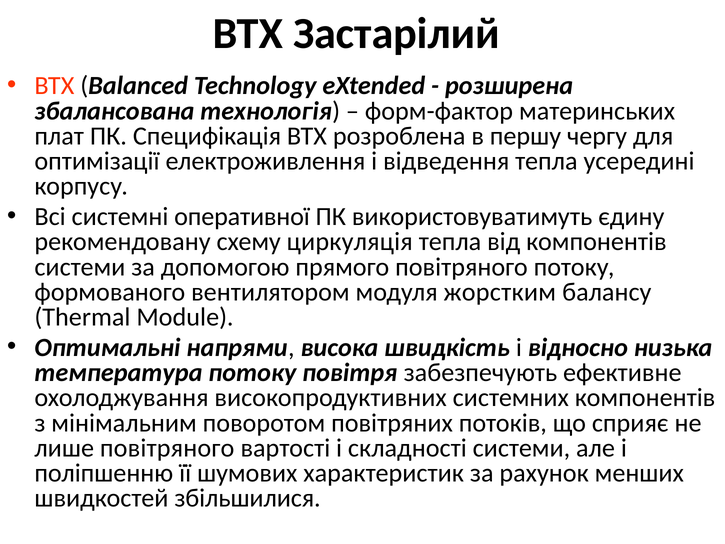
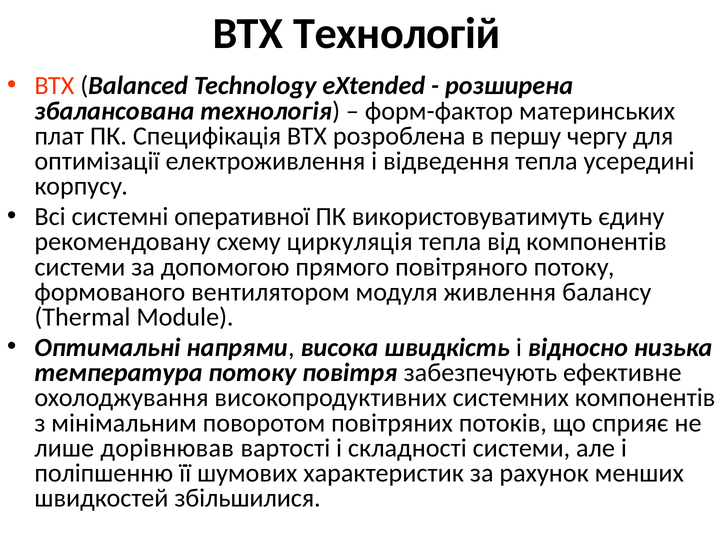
Застарілий: Застарілий -> Технологій (397, 33)
жорстким: жорстким -> живлення (500, 292)
лише повітряного: повітряного -> дорівнював (167, 448)
